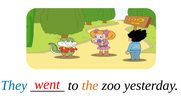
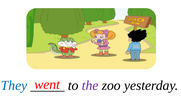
the colour: orange -> purple (90, 85)
